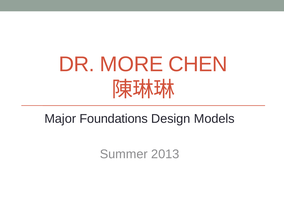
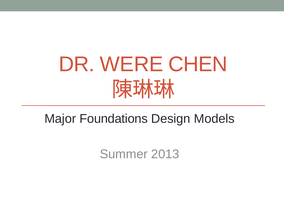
MORE: MORE -> WERE (132, 64)
